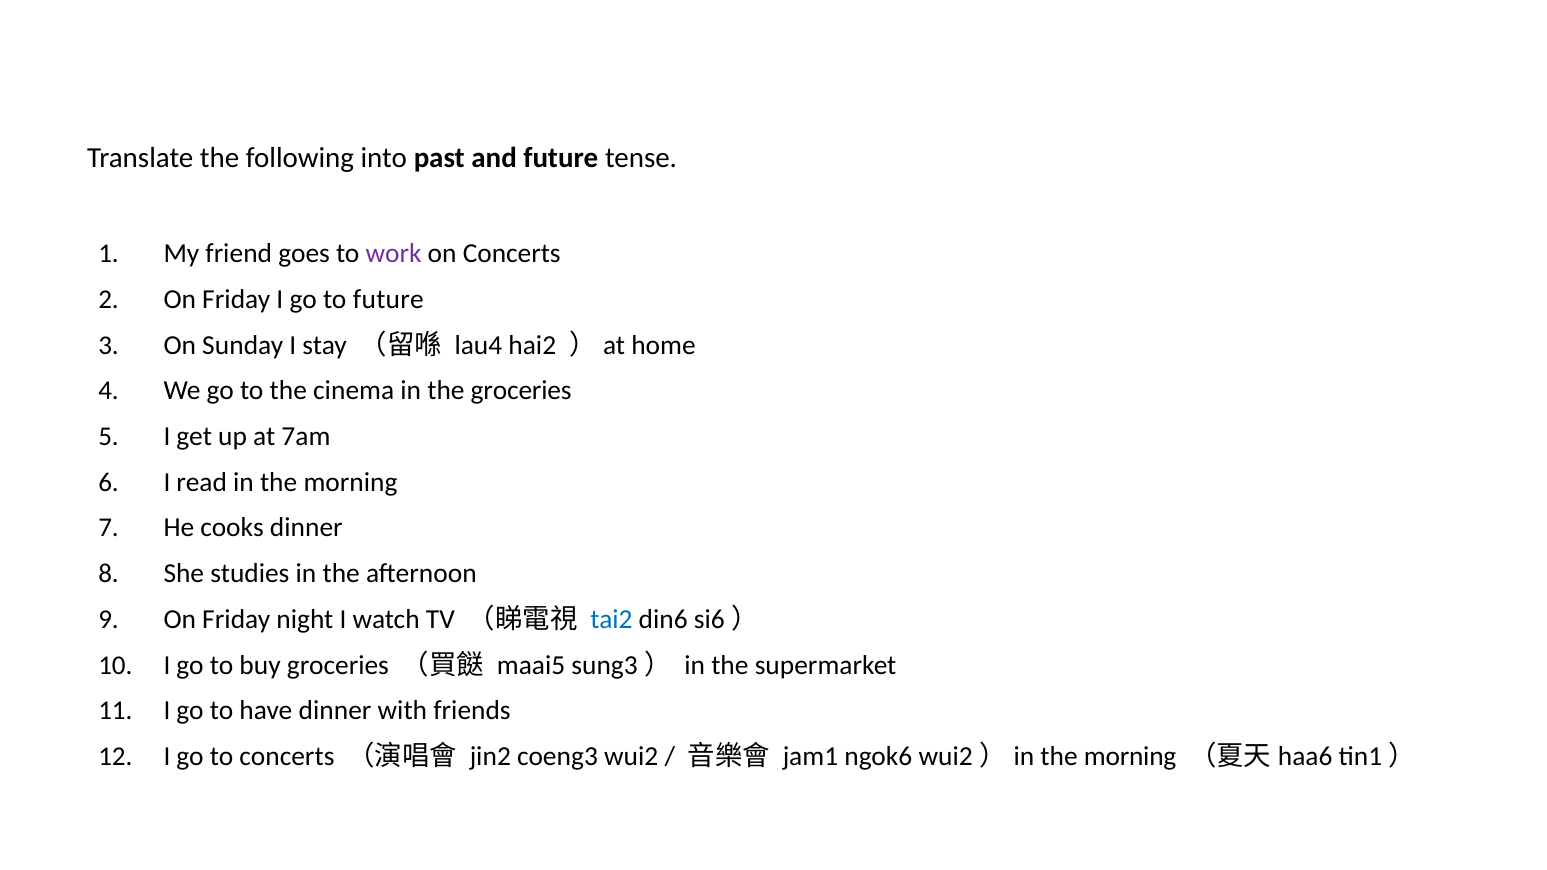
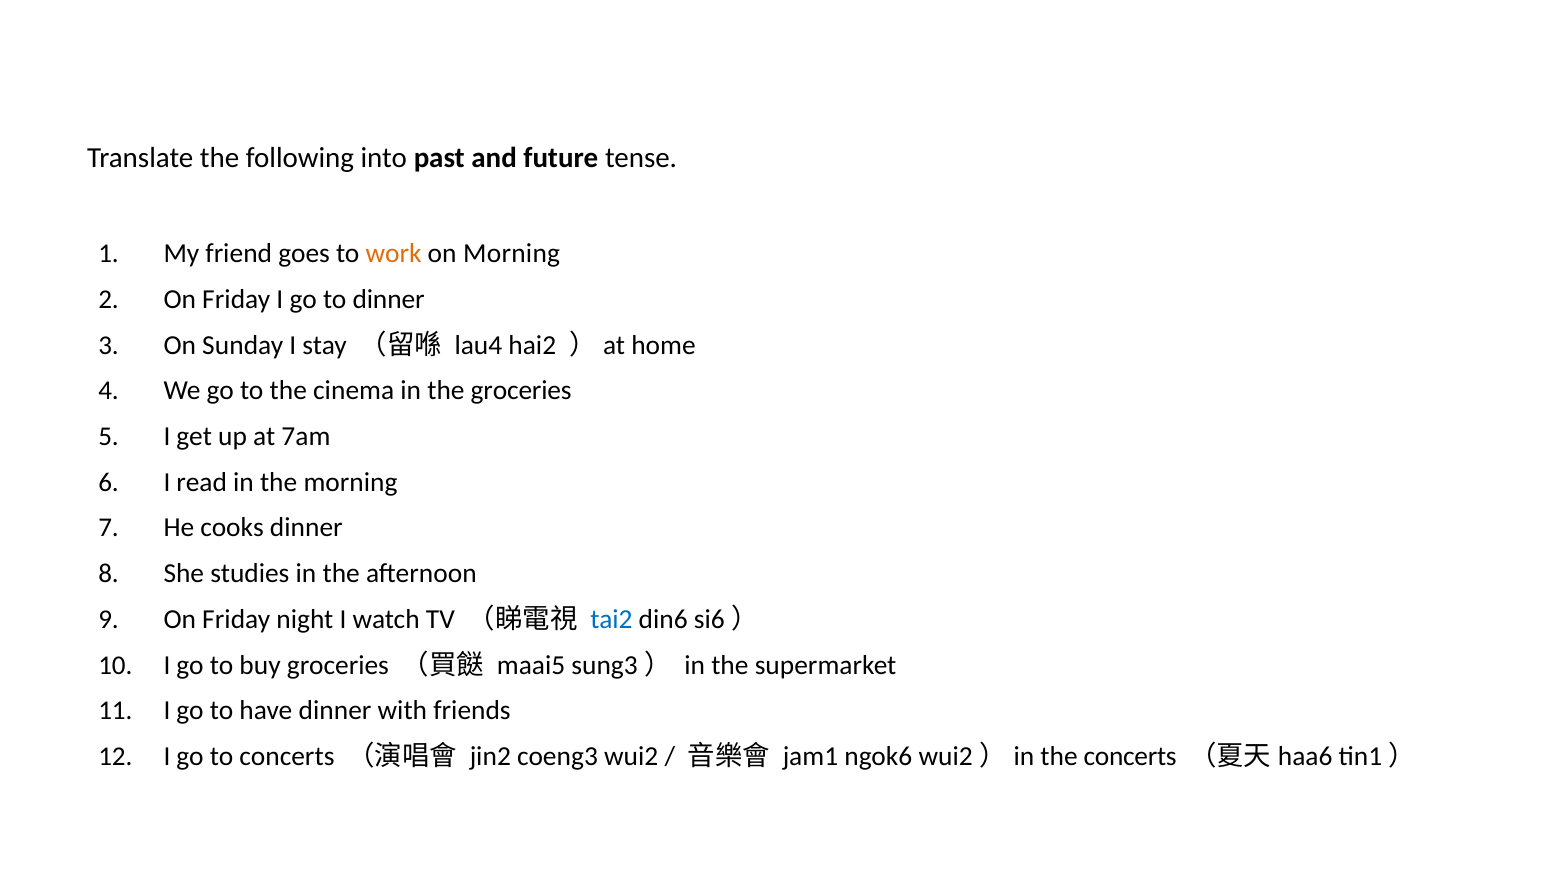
work colour: purple -> orange (394, 254)
on Concerts: Concerts -> Morning (512, 254)
to future: future -> dinner (389, 299)
wui2）in the morning: morning -> concerts (1130, 757)
